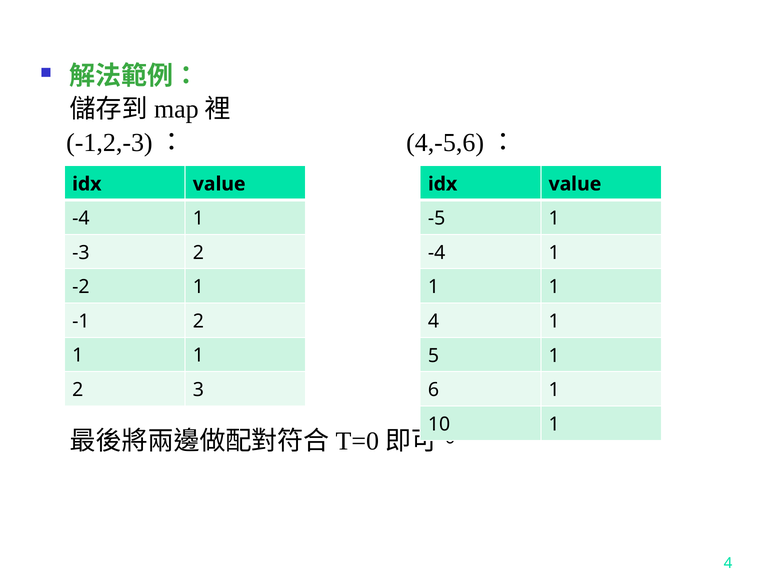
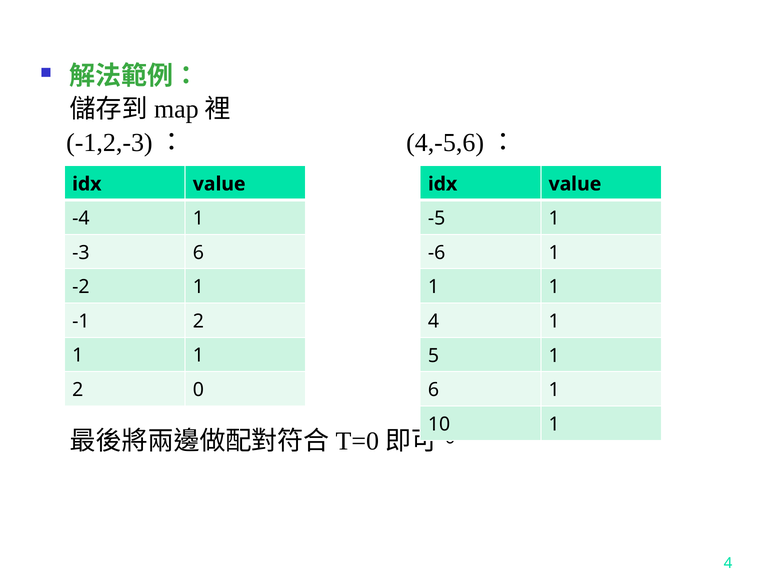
-3 2: 2 -> 6 (198, 253)
-4: -4 -> -6 (437, 253)
3: 3 -> 0 (198, 390)
